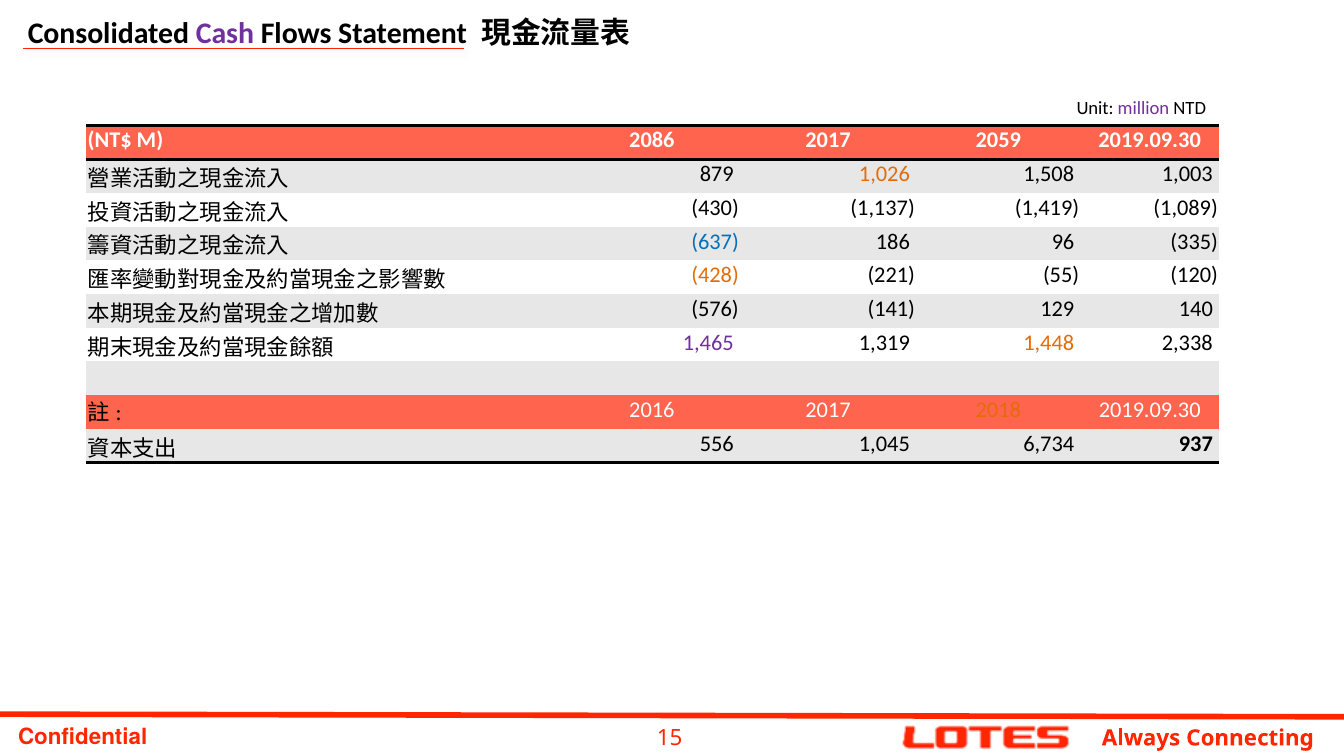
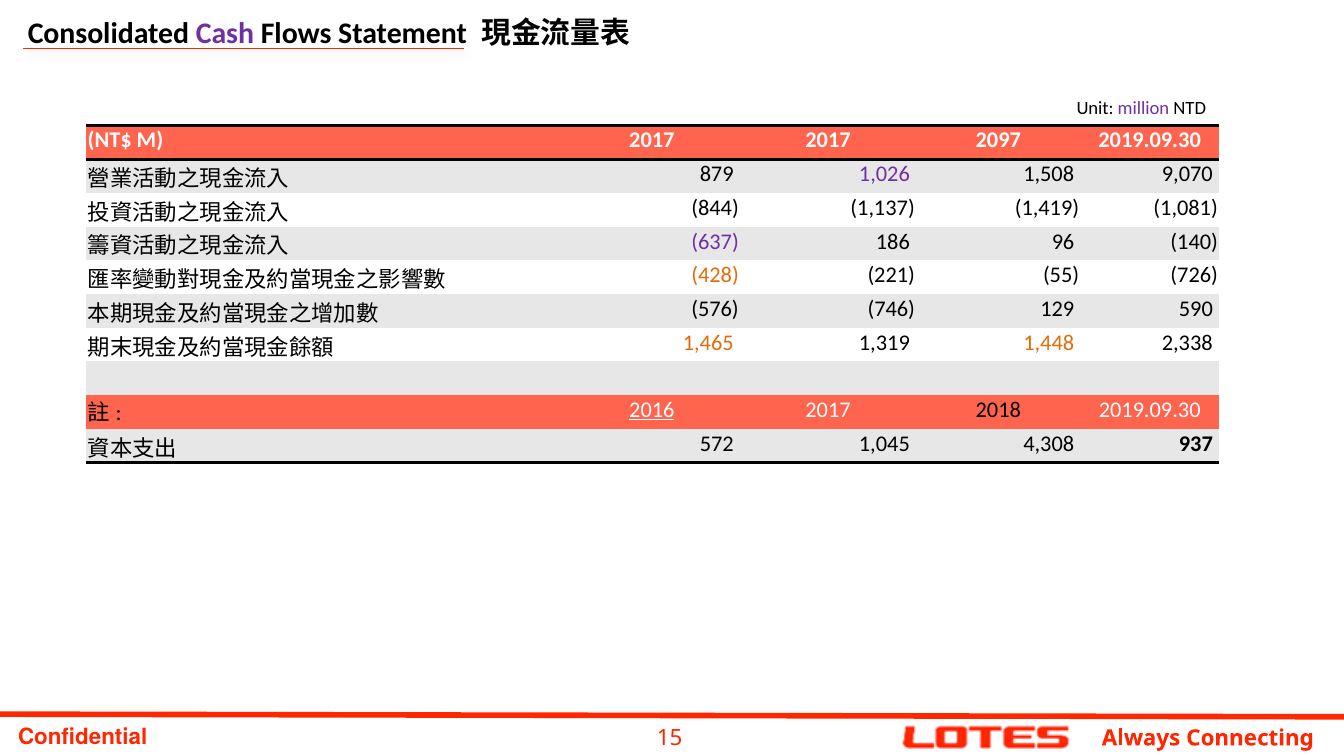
M 2086: 2086 -> 2017 (652, 141)
2059: 2059 -> 2097 (998, 141)
1,026 colour: orange -> purple (884, 174)
1,003: 1,003 -> 9,070 (1187, 174)
430: 430 -> 844 (715, 208)
1,089: 1,089 -> 1,081 (1186, 208)
637 colour: blue -> purple (715, 242)
335: 335 -> 140 (1194, 242)
120: 120 -> 726 (1194, 275)
141: 141 -> 746 (891, 309)
140: 140 -> 590 (1196, 309)
1,465 colour: purple -> orange (708, 343)
2016 underline: none -> present (652, 410)
2018 colour: orange -> black (998, 410)
556: 556 -> 572 (717, 444)
6,734: 6,734 -> 4,308 (1049, 444)
